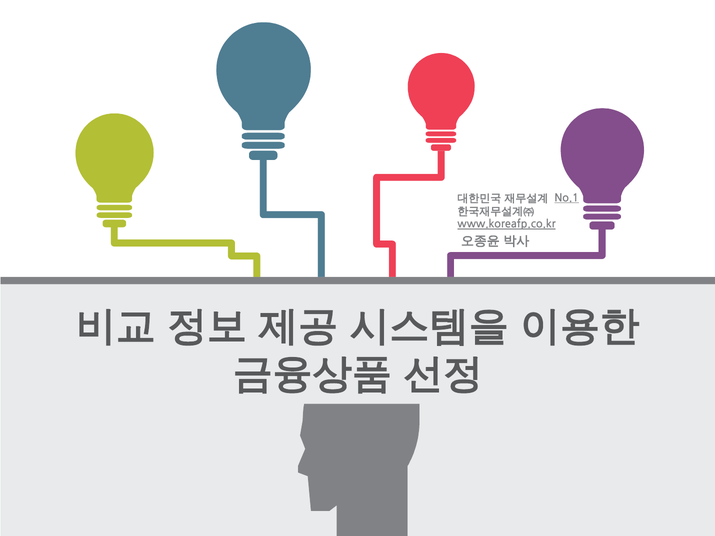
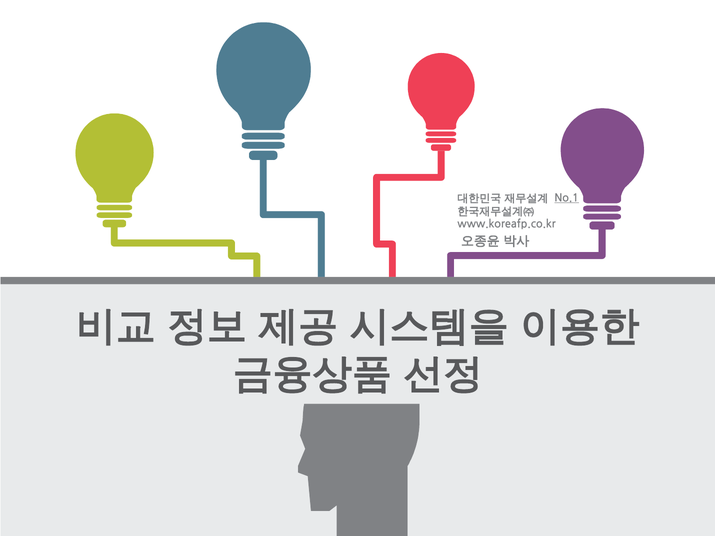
www.koreafp.co.kr underline: present -> none (507, 224)
